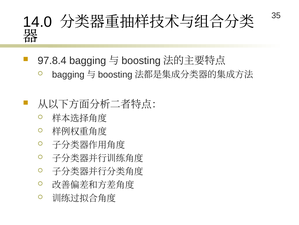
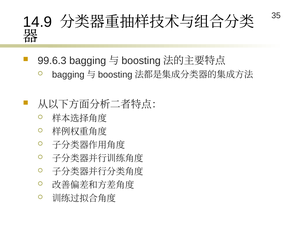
14.0: 14.0 -> 14.9 (38, 22)
97.8.4: 97.8.4 -> 99.6.3 (52, 61)
